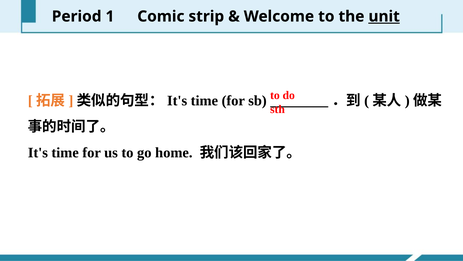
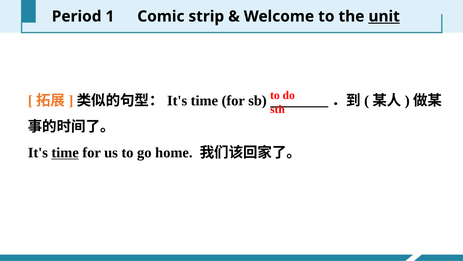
time underline: none -> present (65, 152)
